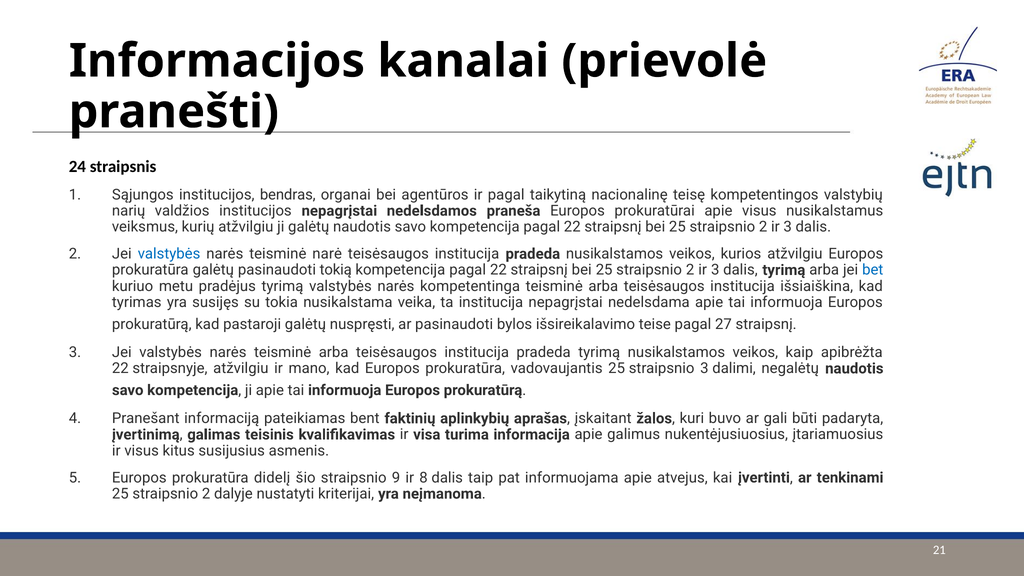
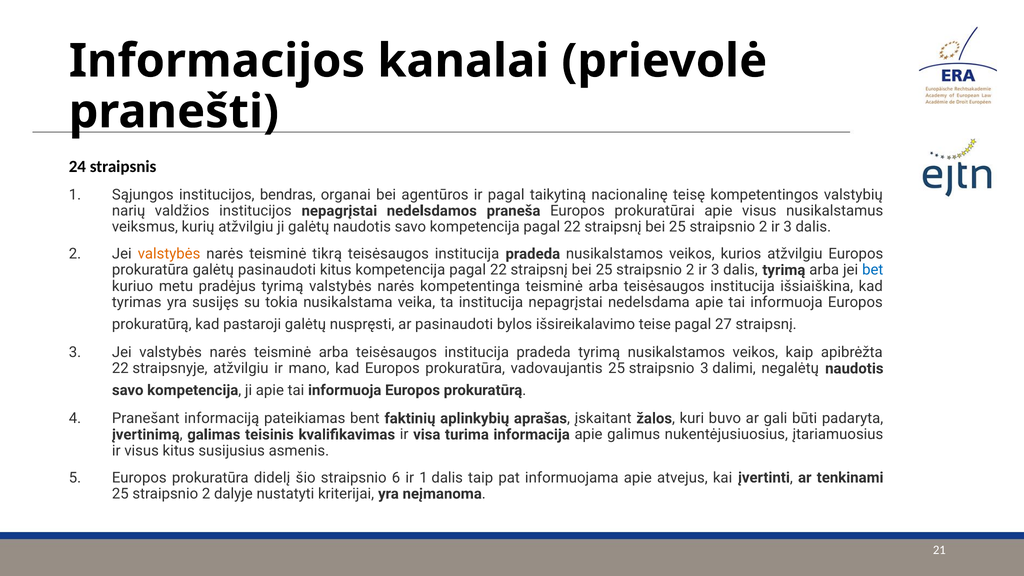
valstybės colour: blue -> orange (169, 254)
narė: narė -> tikrą (327, 254)
pasinaudoti tokią: tokią -> kitus (336, 270)
9: 9 -> 6 (396, 478)
ir 8: 8 -> 1 (424, 478)
